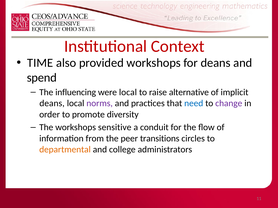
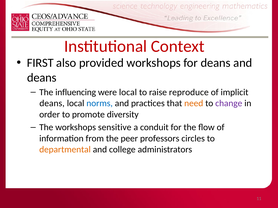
TIME: TIME -> FIRST (40, 63)
spend: spend -> deans (42, 78)
alternative: alternative -> reproduce (189, 92)
norms colour: purple -> blue (100, 104)
need colour: blue -> orange (194, 104)
transitions: transitions -> professors (160, 139)
